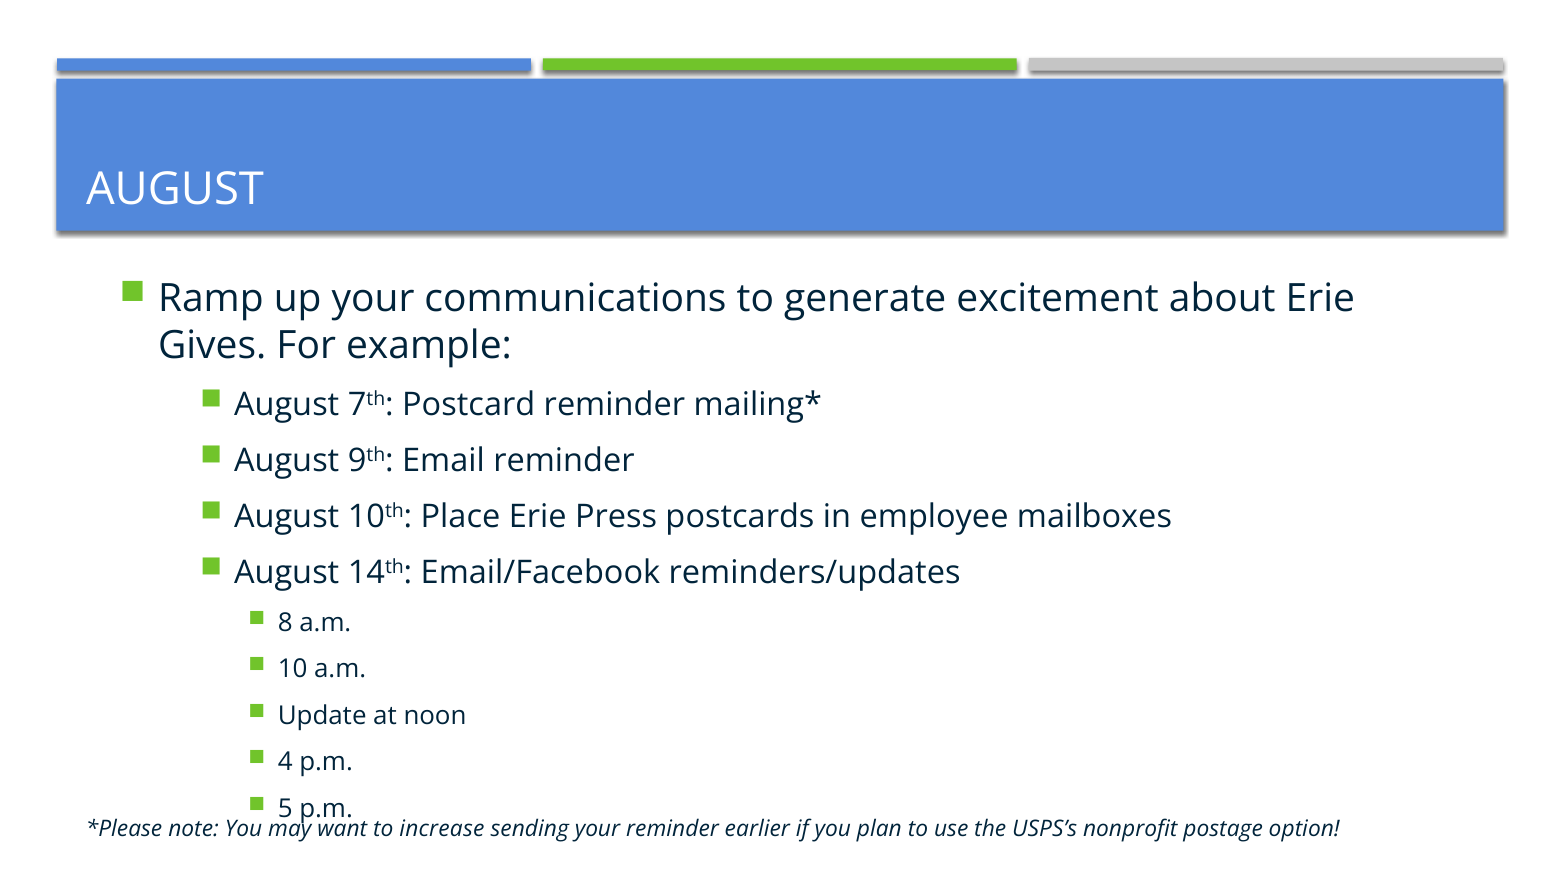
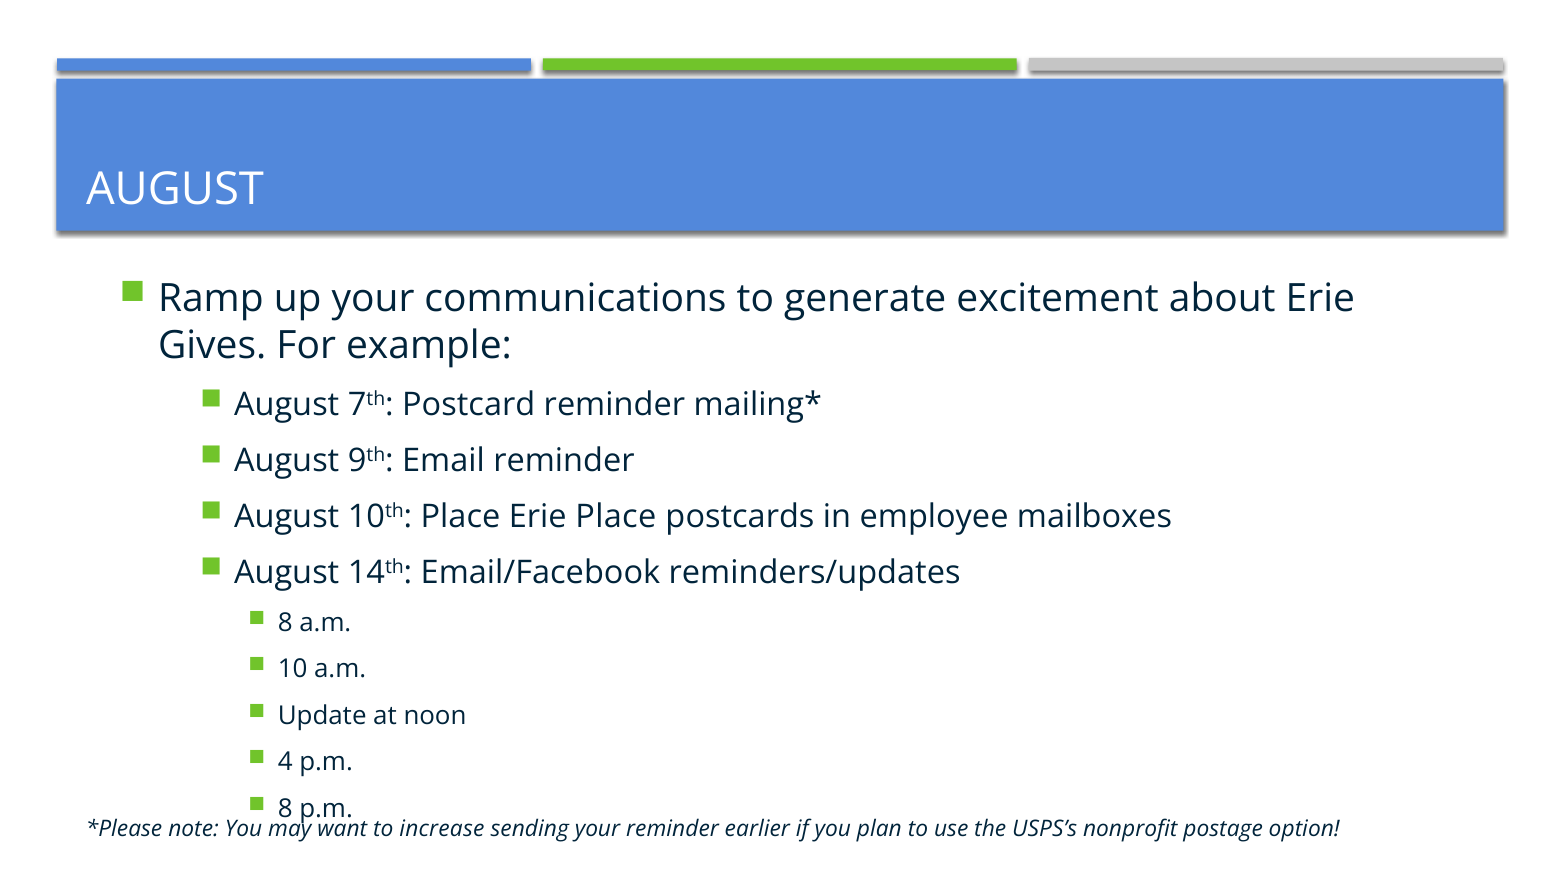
Erie Press: Press -> Place (616, 517)
5: 5 -> 8 (285, 809)
